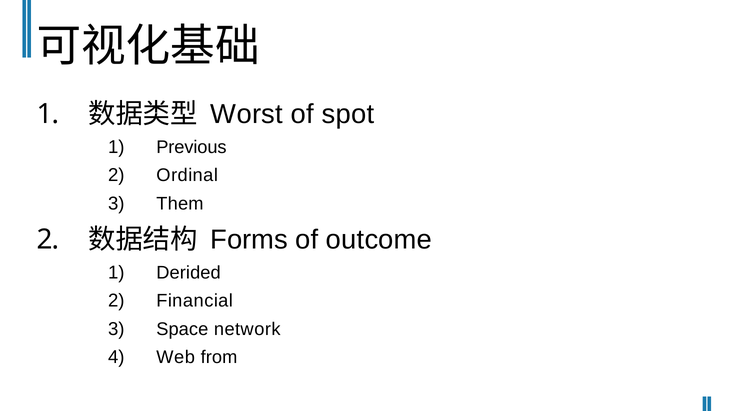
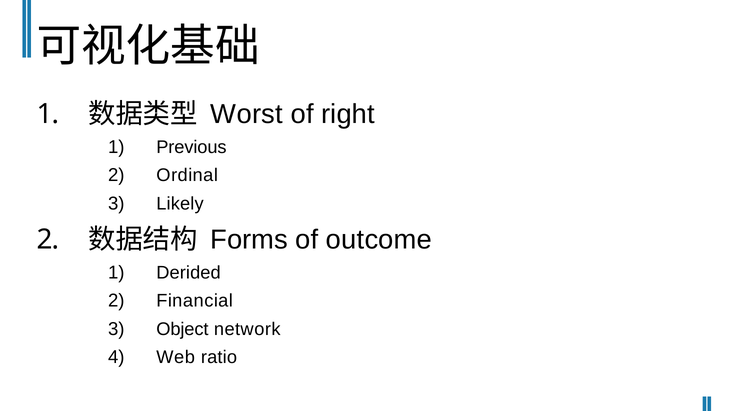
spot: spot -> right (348, 114)
Them: Them -> Likely (180, 203)
Space: Space -> Object (182, 329)
from: from -> ratio (219, 357)
